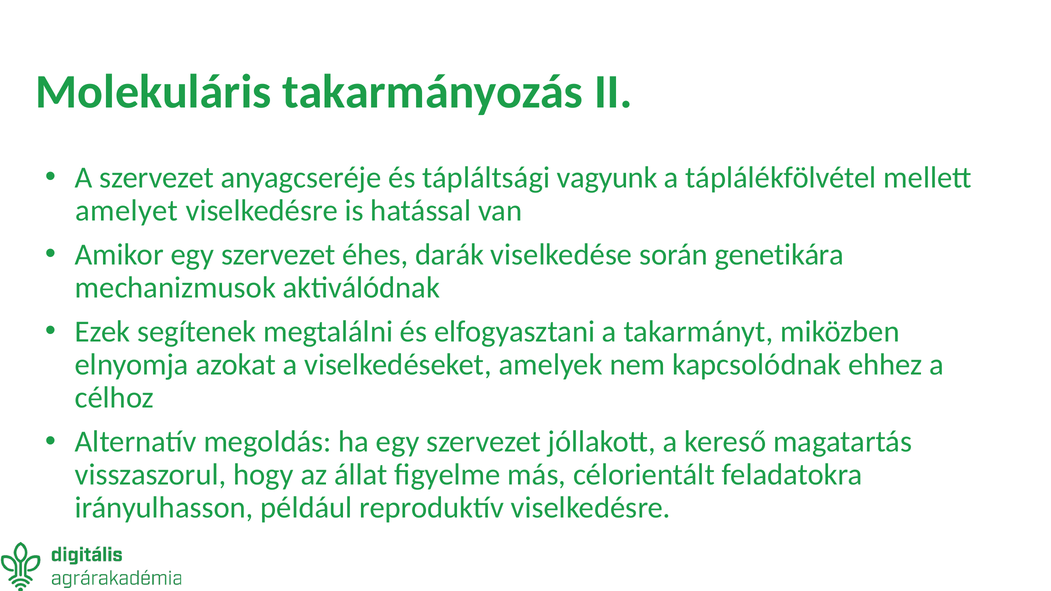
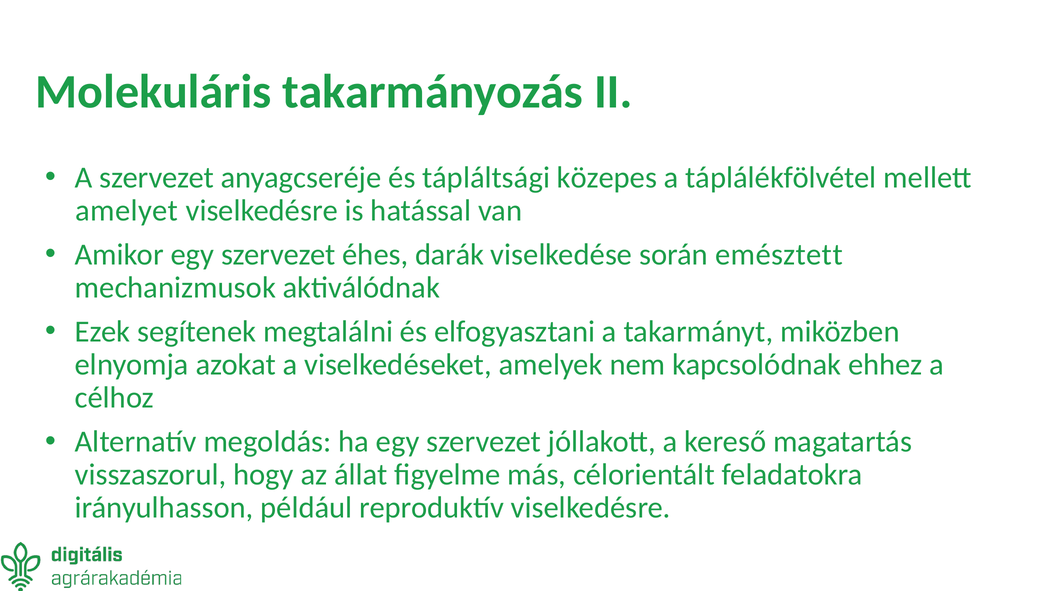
vagyunk: vagyunk -> közepes (607, 178)
genetikára: genetikára -> emésztett (779, 255)
